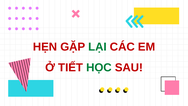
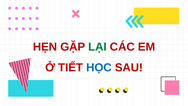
HỌC colour: green -> blue (99, 67)
